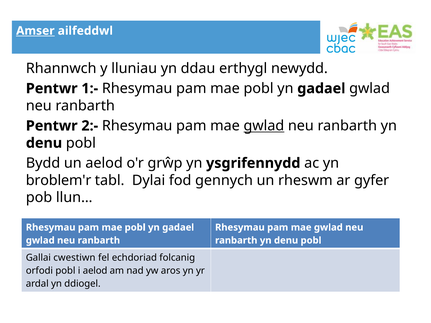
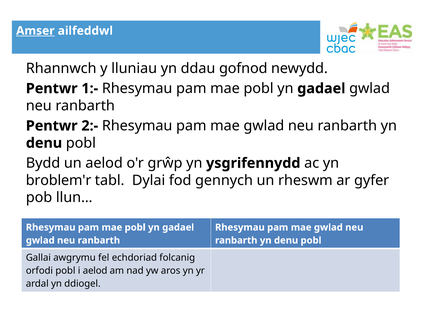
erthygl: erthygl -> gofnod (243, 68)
gwlad underline: present -> none (264, 126)
cwestiwn: cwestiwn -> awgrymu (74, 258)
